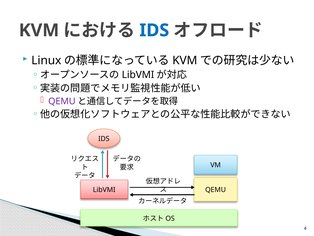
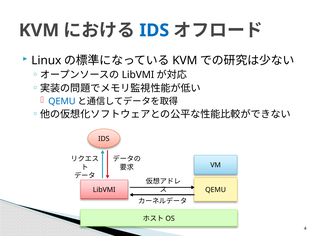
QEMU colour: purple -> blue (62, 101)
